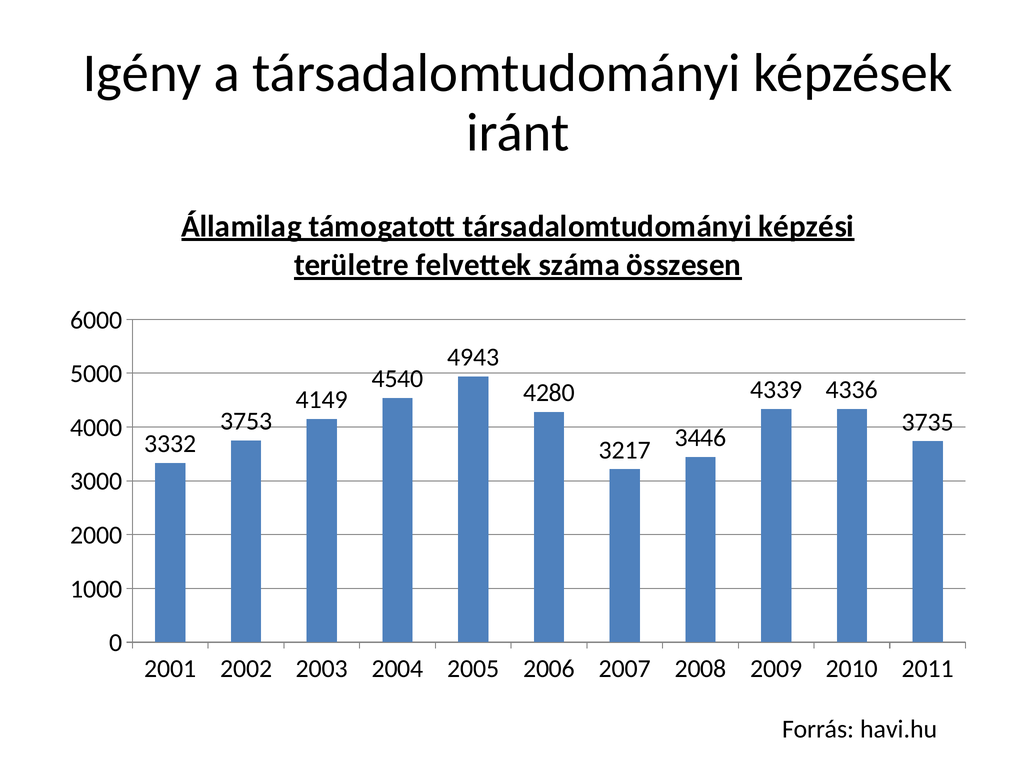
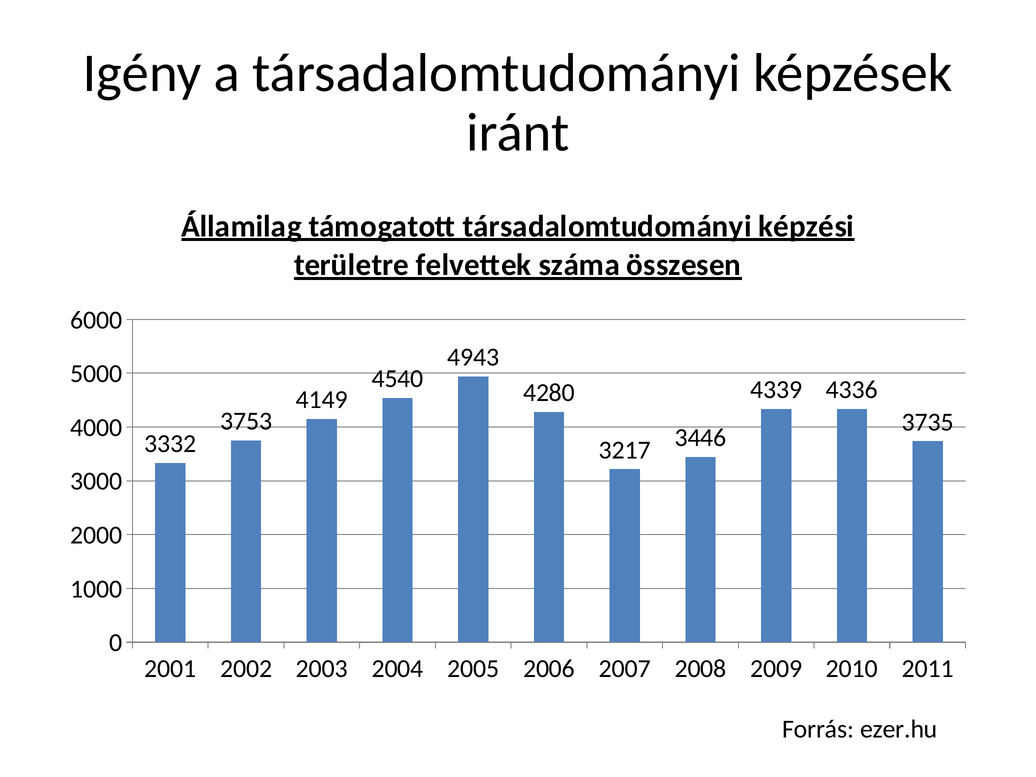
havi.hu: havi.hu -> ezer.hu (899, 729)
